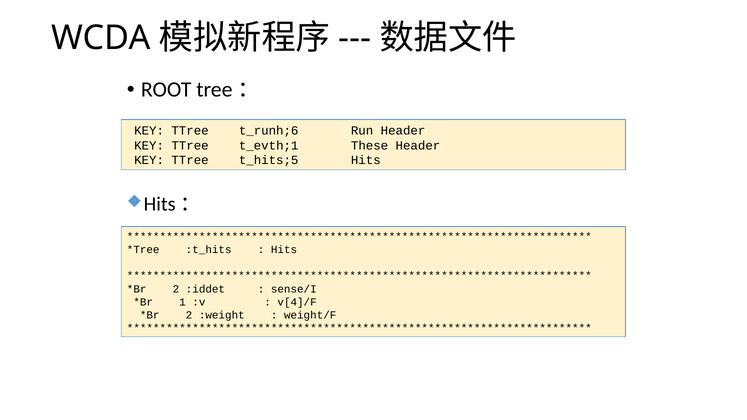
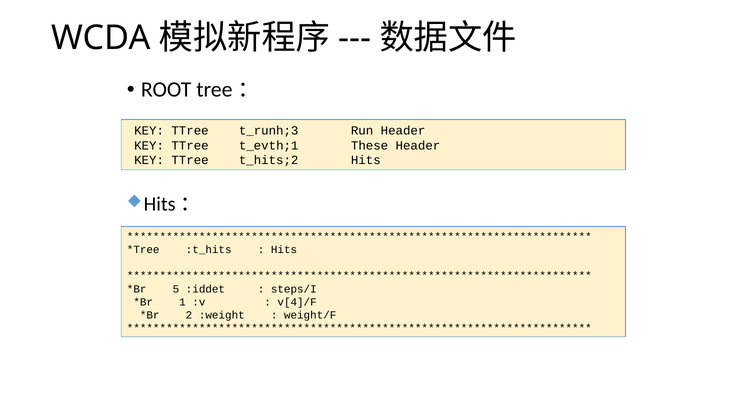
t_runh;6: t_runh;6 -> t_runh;3 (269, 131)
t_hits;5: t_hits;5 -> t_hits;2 (269, 160)
2: 2 -> 5 (176, 289)
sense/I: sense/I -> steps/I (294, 289)
